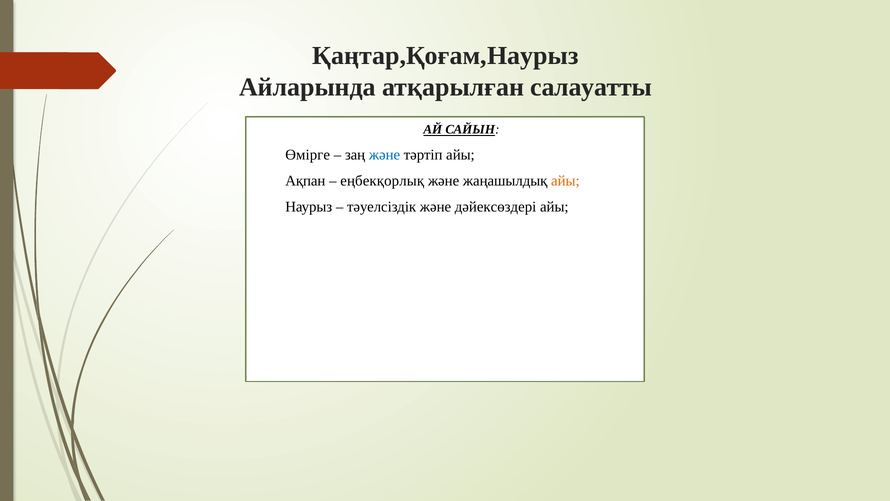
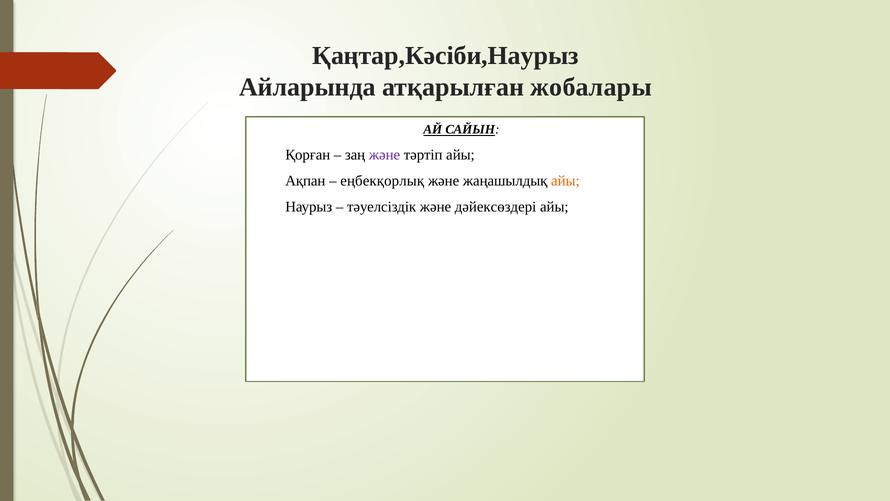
Қаңтар,Қоғам,Наурыз: Қаңтар,Қоғам,Наурыз -> Қаңтар,Кәсіби,Наурыз (445, 56)
салауатты: салауатты -> жобалары (591, 87)
Өмірге: Өмірге -> Қорған (308, 155)
және colour: blue -> purple (385, 155)
